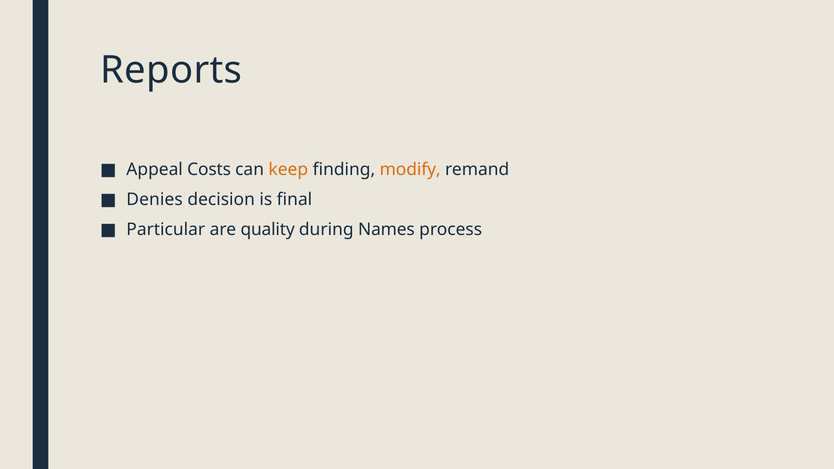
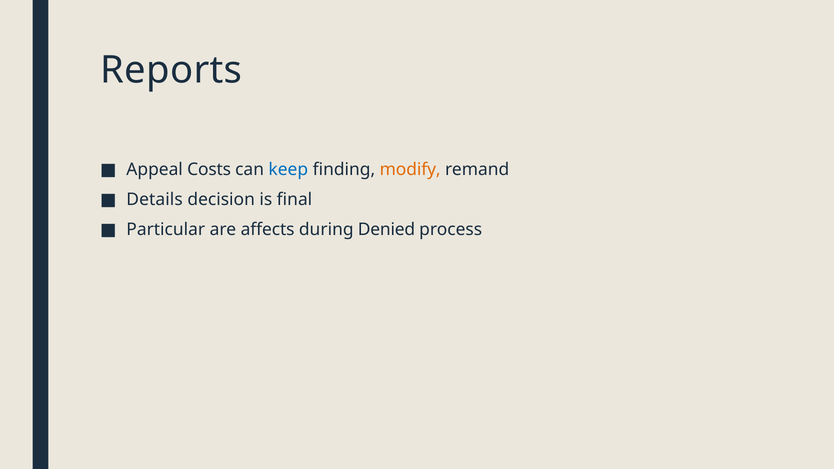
keep colour: orange -> blue (288, 169)
Denies: Denies -> Details (155, 199)
quality: quality -> affects (268, 230)
Names: Names -> Denied (386, 230)
